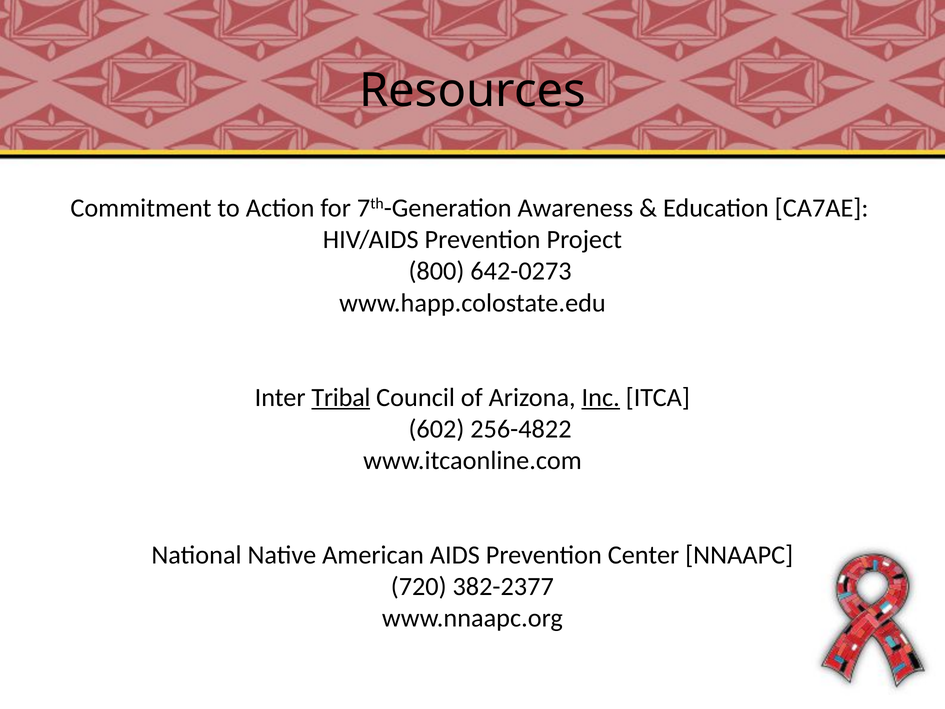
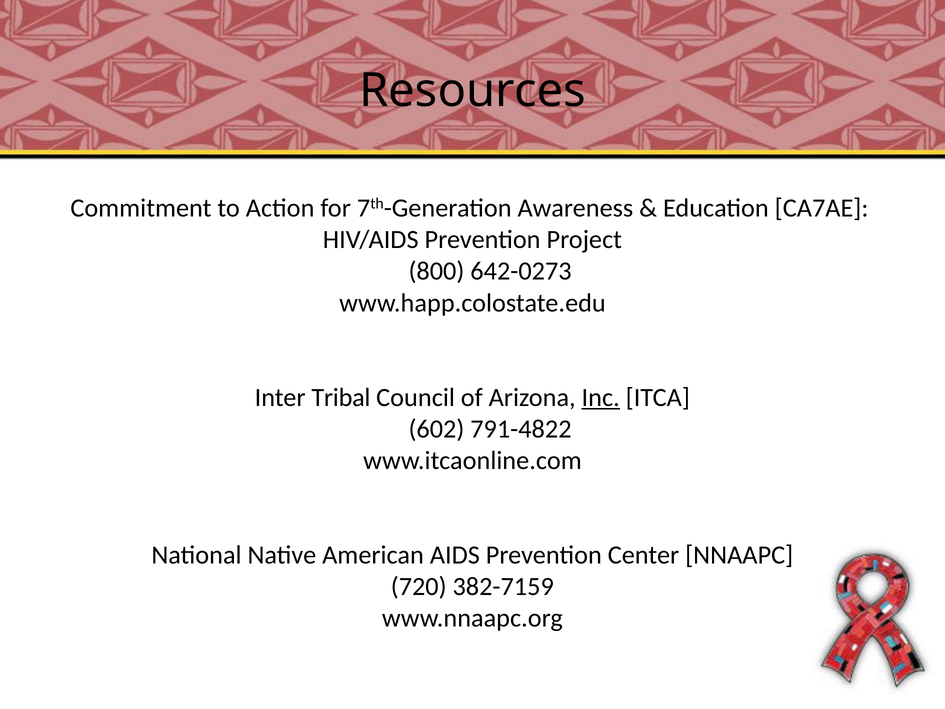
Tribal underline: present -> none (341, 397)
256-4822: 256-4822 -> 791-4822 (521, 429)
382-2377: 382-2377 -> 382-7159 (503, 586)
